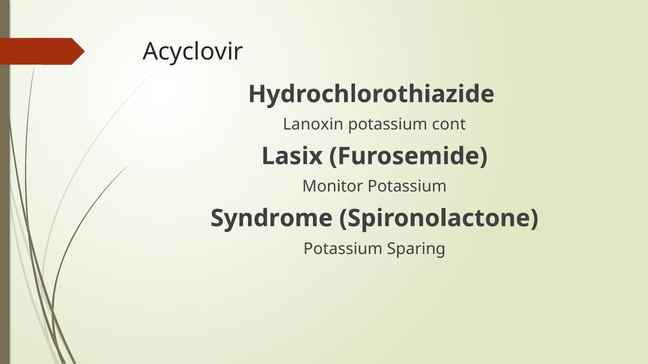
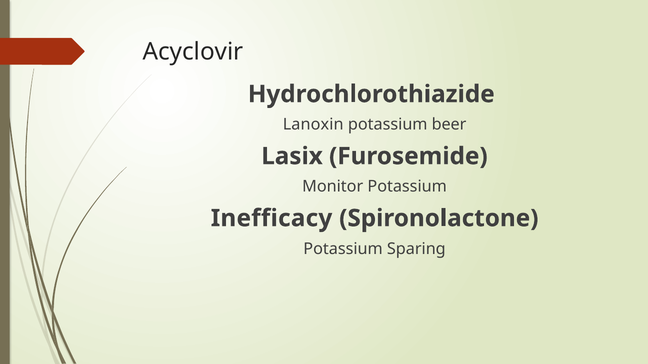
cont: cont -> beer (449, 125)
Syndrome: Syndrome -> Inefficacy (272, 219)
